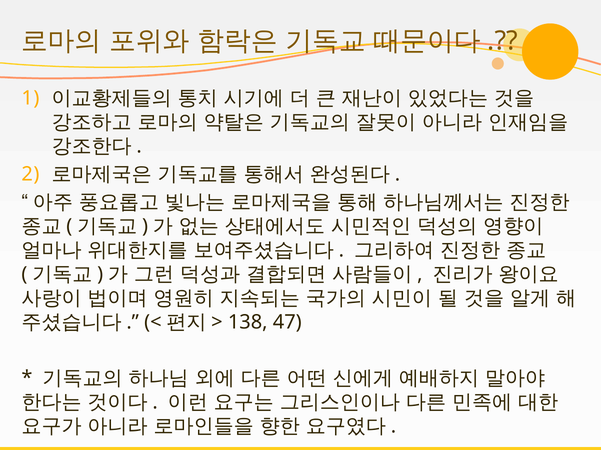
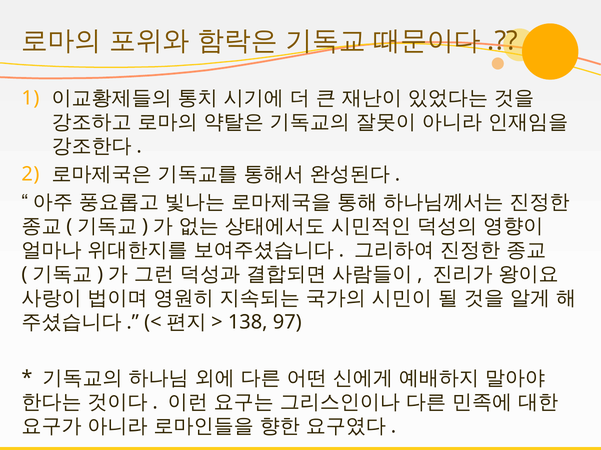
47: 47 -> 97 (287, 323)
